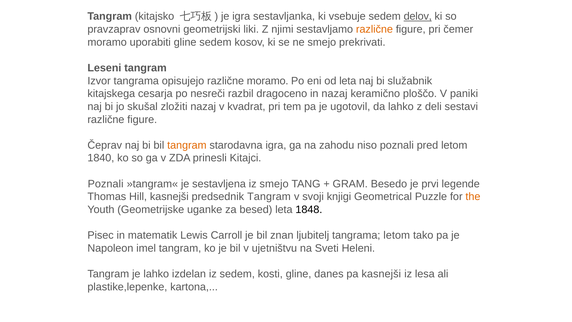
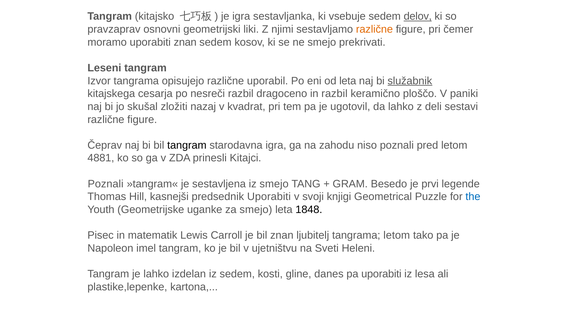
uporabiti gline: gline -> znan (185, 42)
različne moramo: moramo -> uporabil (268, 81)
služabnik underline: none -> present (410, 81)
in nazaj: nazaj -> razbil (334, 94)
tangram colour: orange -> black (187, 145)
1840: 1840 -> 4881 (101, 158)
predsednik Tangram: Tangram -> Uporabiti (269, 197)
the colour: orange -> blue (473, 197)
za besed: besed -> smejo (256, 209)
pa kasnejši: kasnejši -> uporabiti (381, 274)
